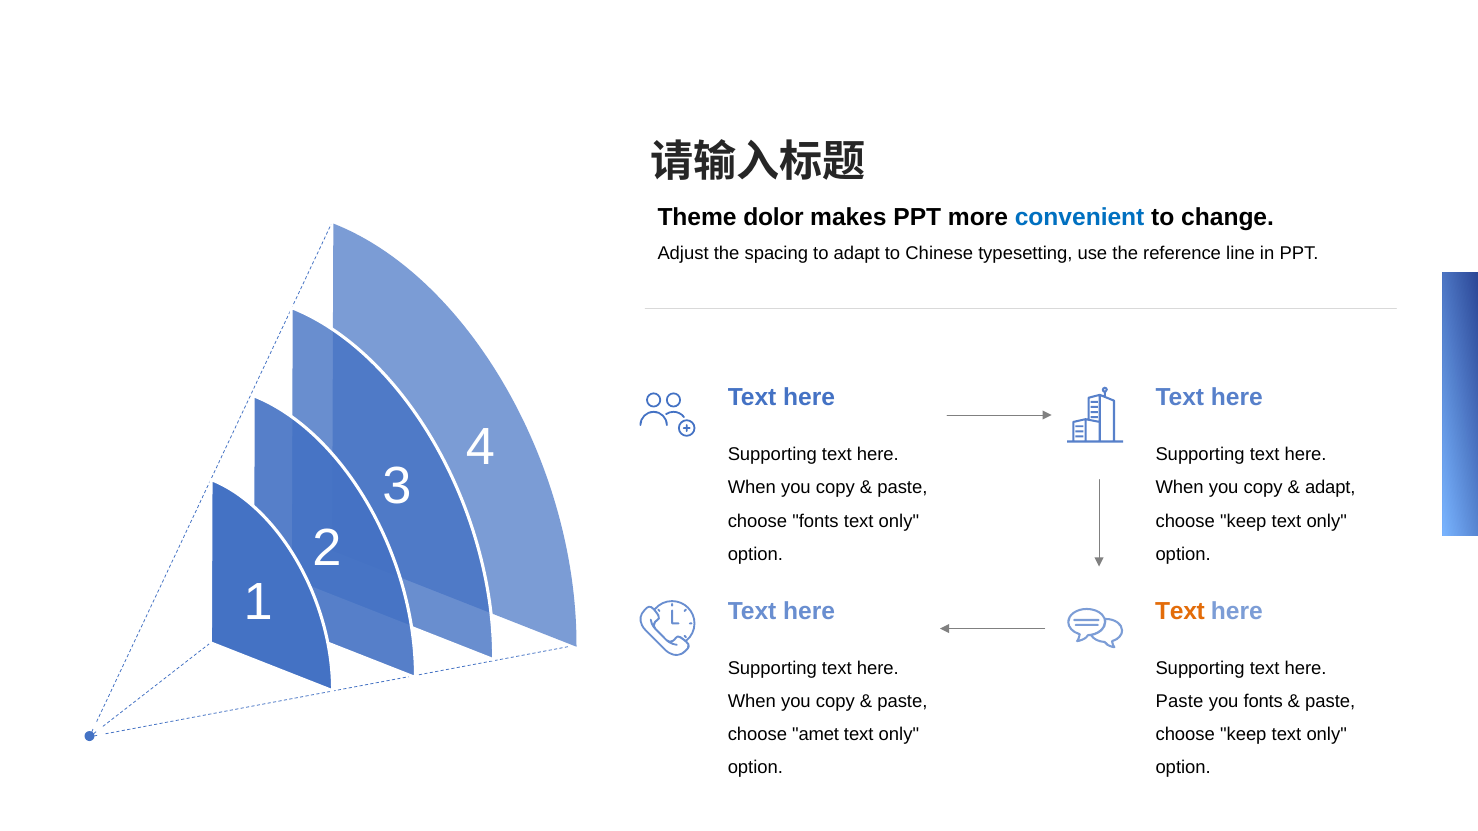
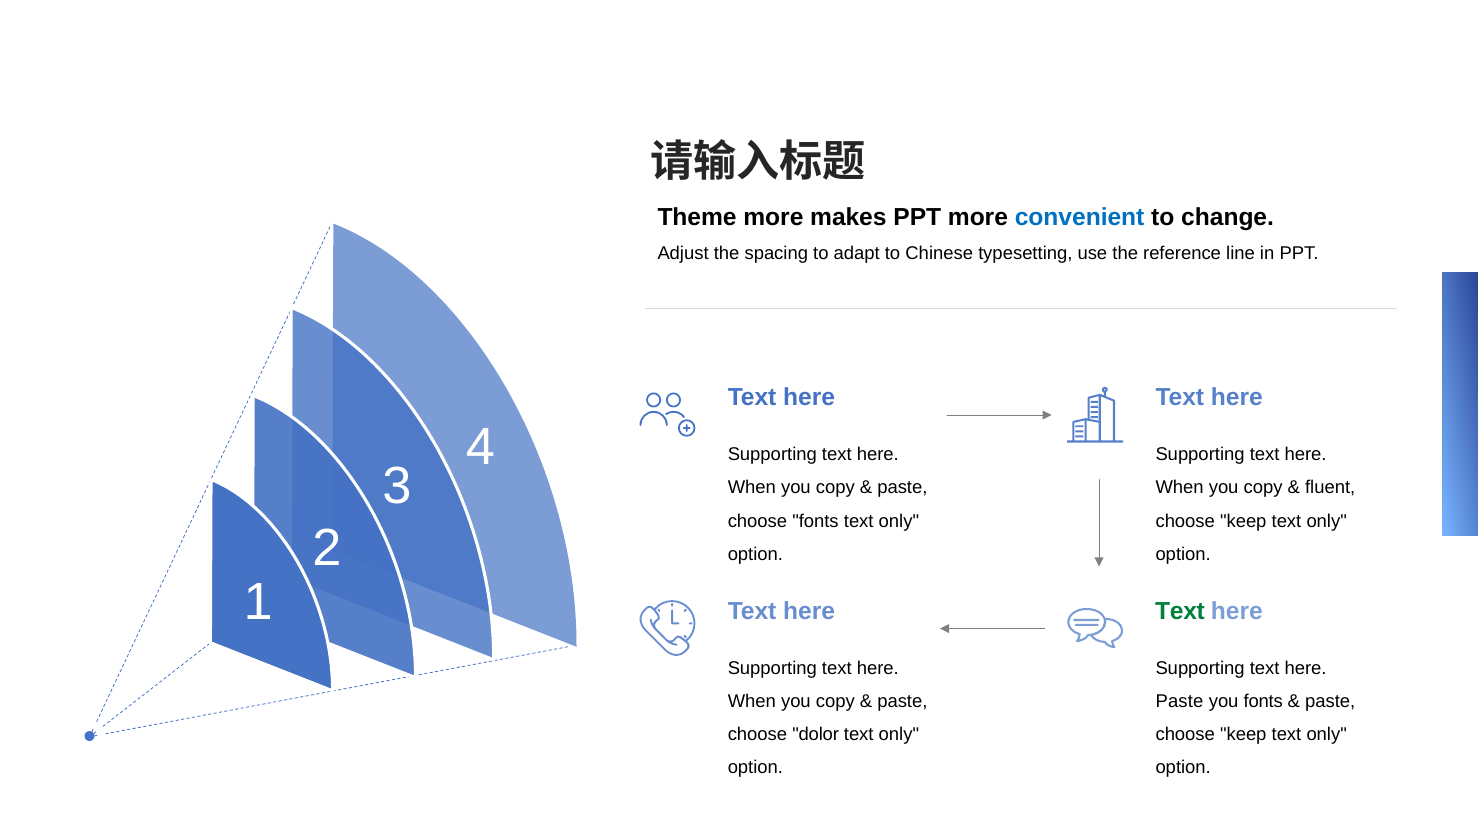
Theme dolor: dolor -> more (773, 217)
adapt: adapt -> fluent (1330, 488)
Text colour: orange -> green (1180, 611)
amet: amet -> dolor (816, 735)
